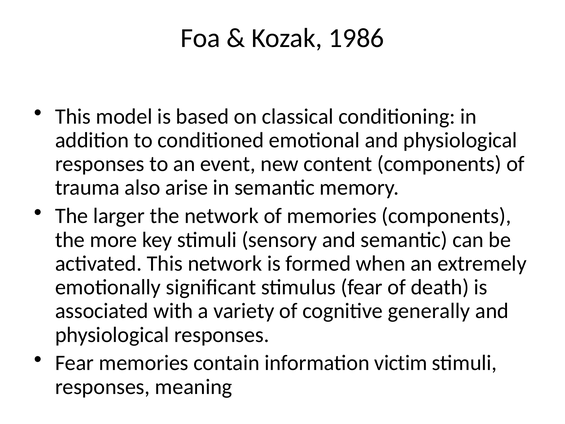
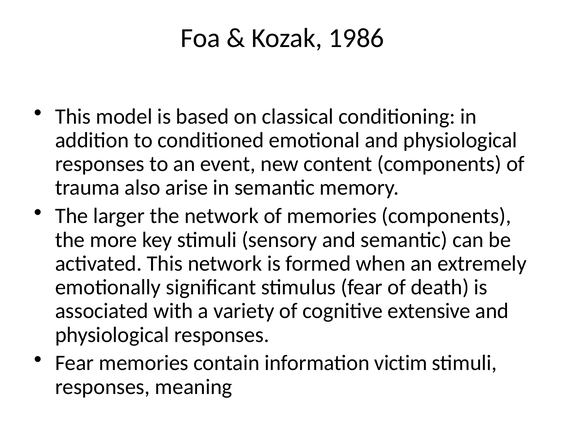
generally: generally -> extensive (429, 311)
